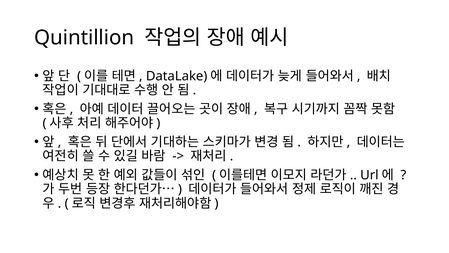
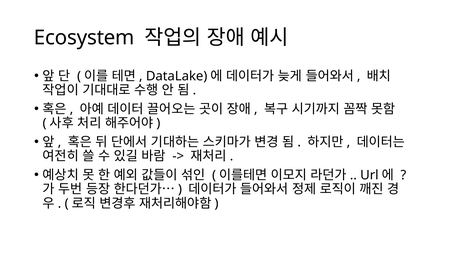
Quintillion: Quintillion -> Ecosystem (84, 38)
